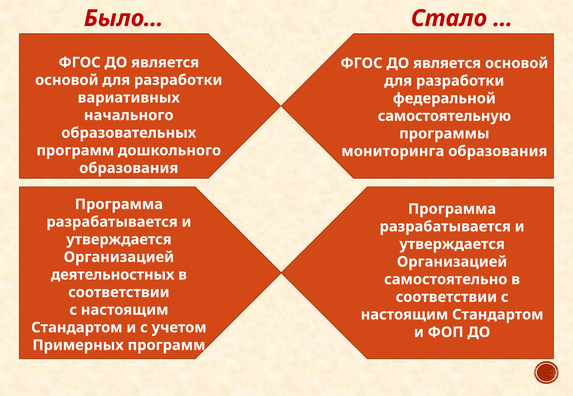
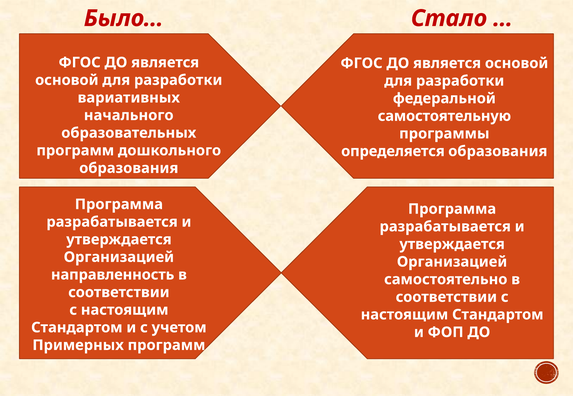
мониторинга: мониторинга -> определяется (393, 152)
деятельностных: деятельностных -> направленность (113, 275)
